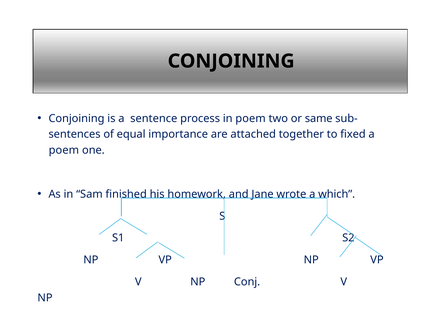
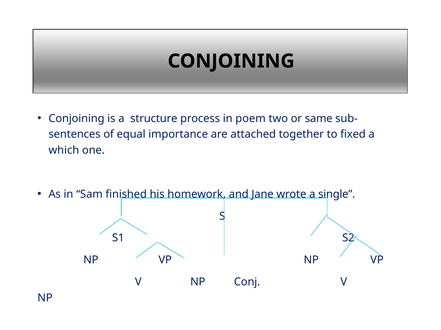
sentence: sentence -> structure (154, 119)
poem: poem -> which (64, 151)
which: which -> single (337, 195)
